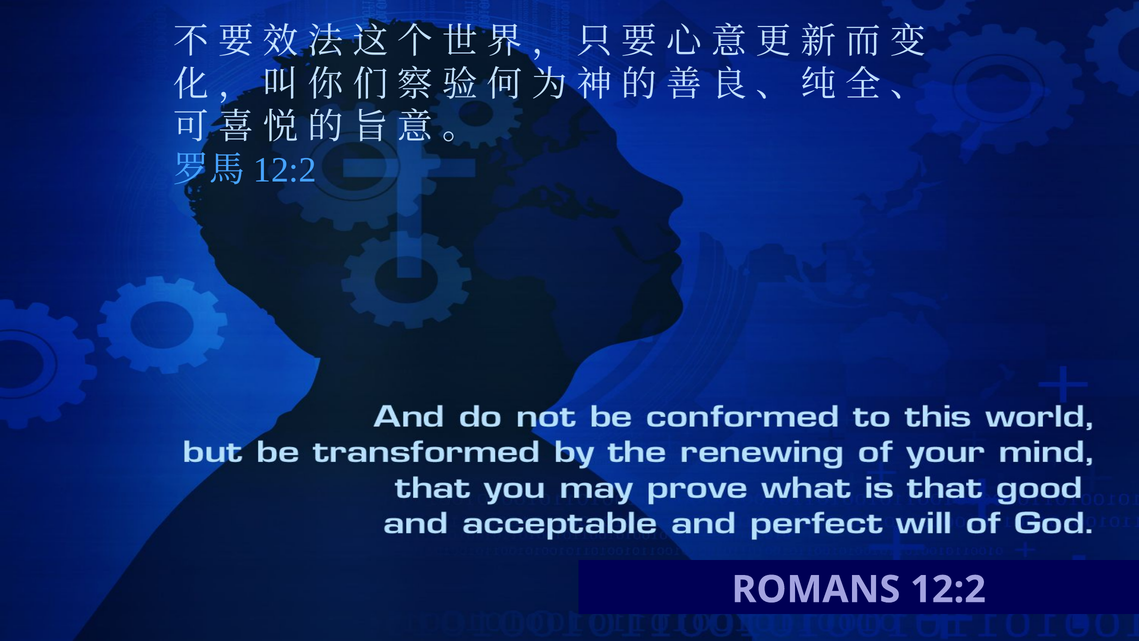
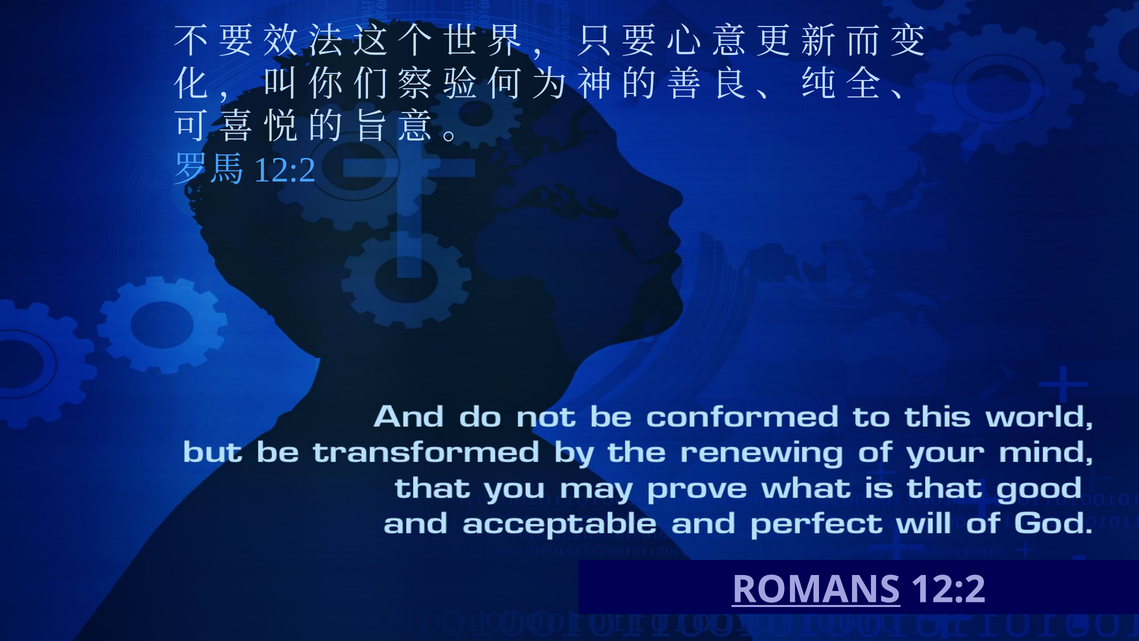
ROMANS underline: none -> present (816, 589)
